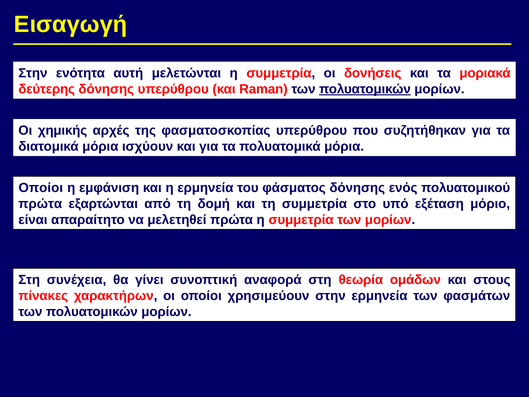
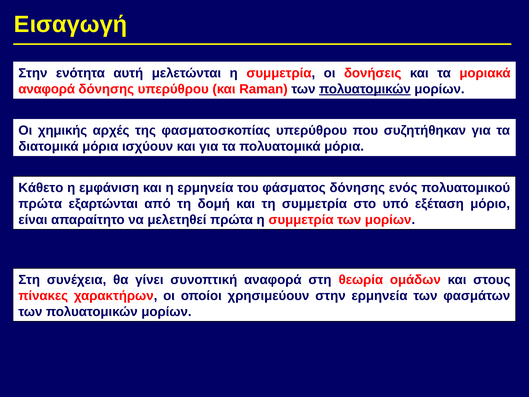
δεύτερης: δεύτερης -> αναφορά (47, 89)
Οποίοι: Οποίοι -> Κάθετo (41, 188)
